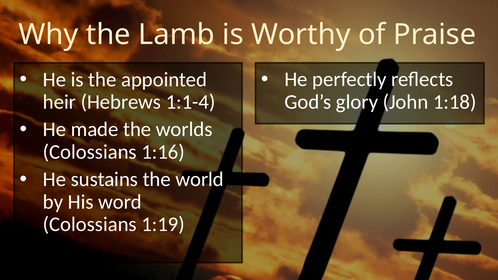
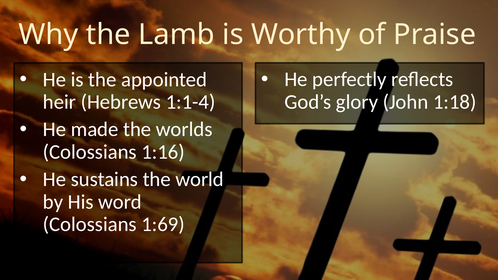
1:19: 1:19 -> 1:69 (163, 224)
